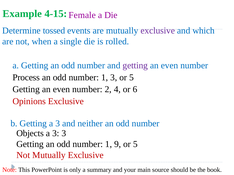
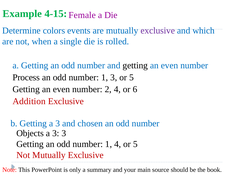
tossed: tossed -> colors (54, 31)
getting colour: purple -> black (135, 66)
Opinions: Opinions -> Addition (29, 102)
neither: neither -> chosen (90, 124)
1 9: 9 -> 4 (118, 145)
